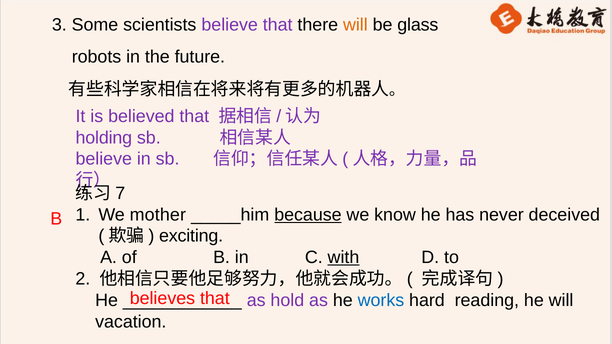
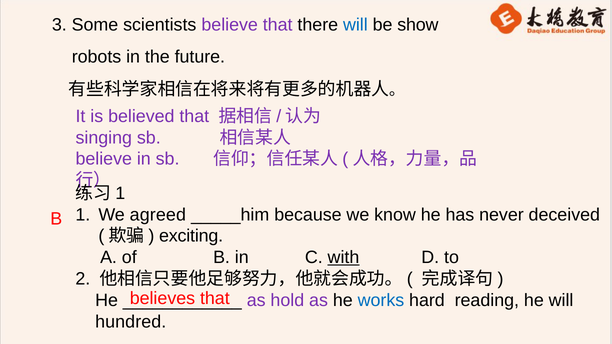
will colour: orange -> blue (355, 25)
glass: glass -> show (418, 25)
holding: holding -> singing (104, 138)
7: 7 -> 1 (120, 193)
mother: mother -> agreed (158, 215)
because underline: present -> none (308, 215)
vacation: vacation -> hundred (131, 322)
